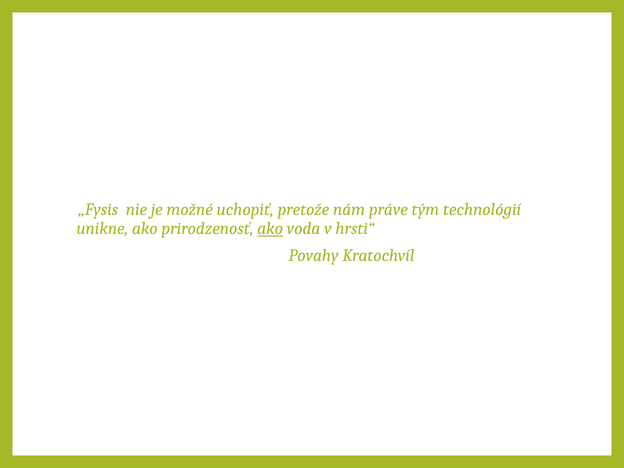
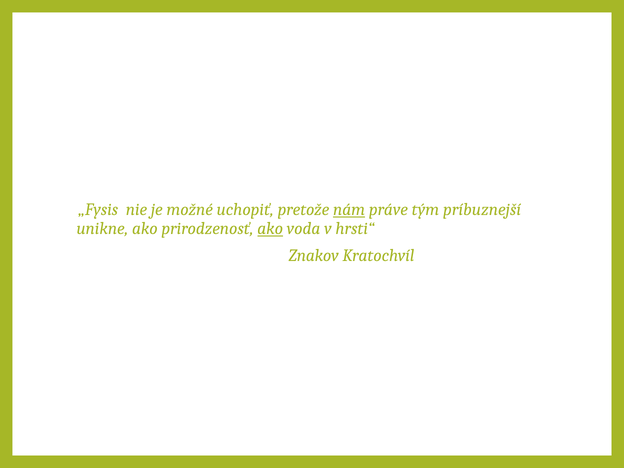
nám underline: none -> present (349, 210)
technológií: technológií -> príbuznejší (482, 210)
Povahy: Povahy -> Znakov (314, 256)
